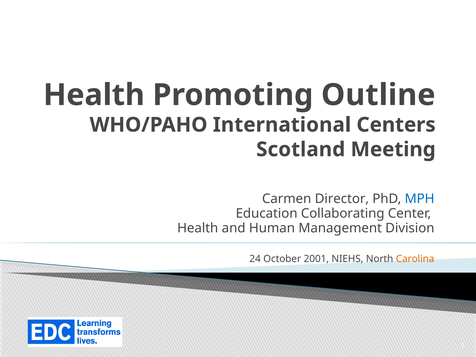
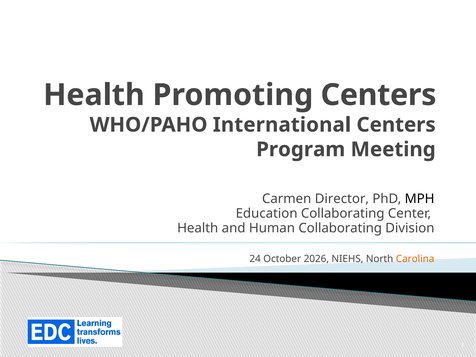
Promoting Outline: Outline -> Centers (379, 95)
Scotland: Scotland -> Program (301, 149)
MPH colour: blue -> black (420, 199)
Human Management: Management -> Collaborating (340, 228)
2001: 2001 -> 2026 (316, 259)
